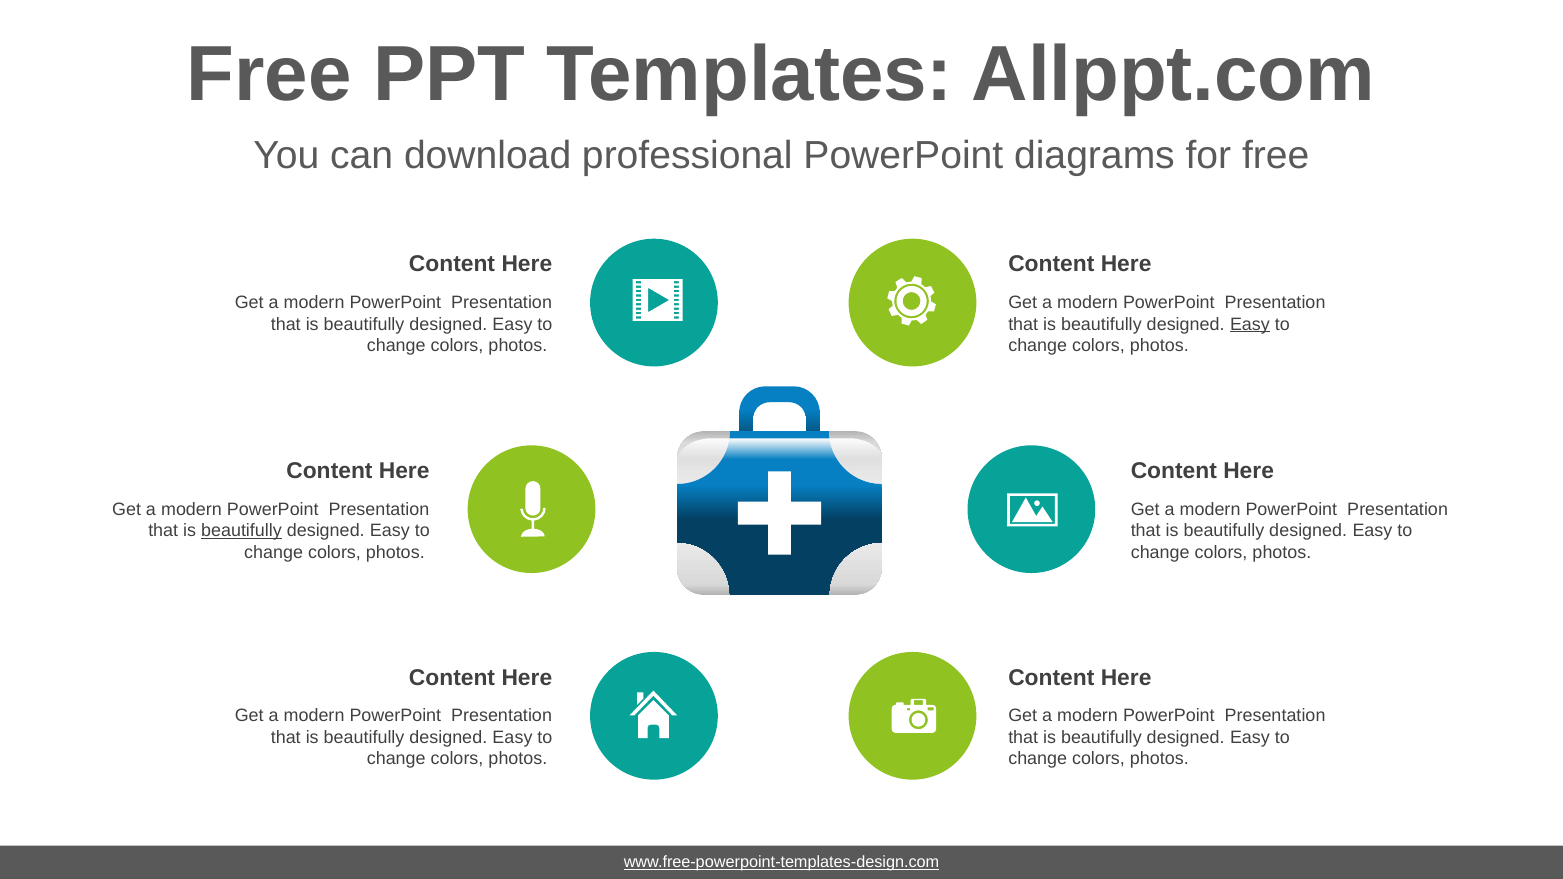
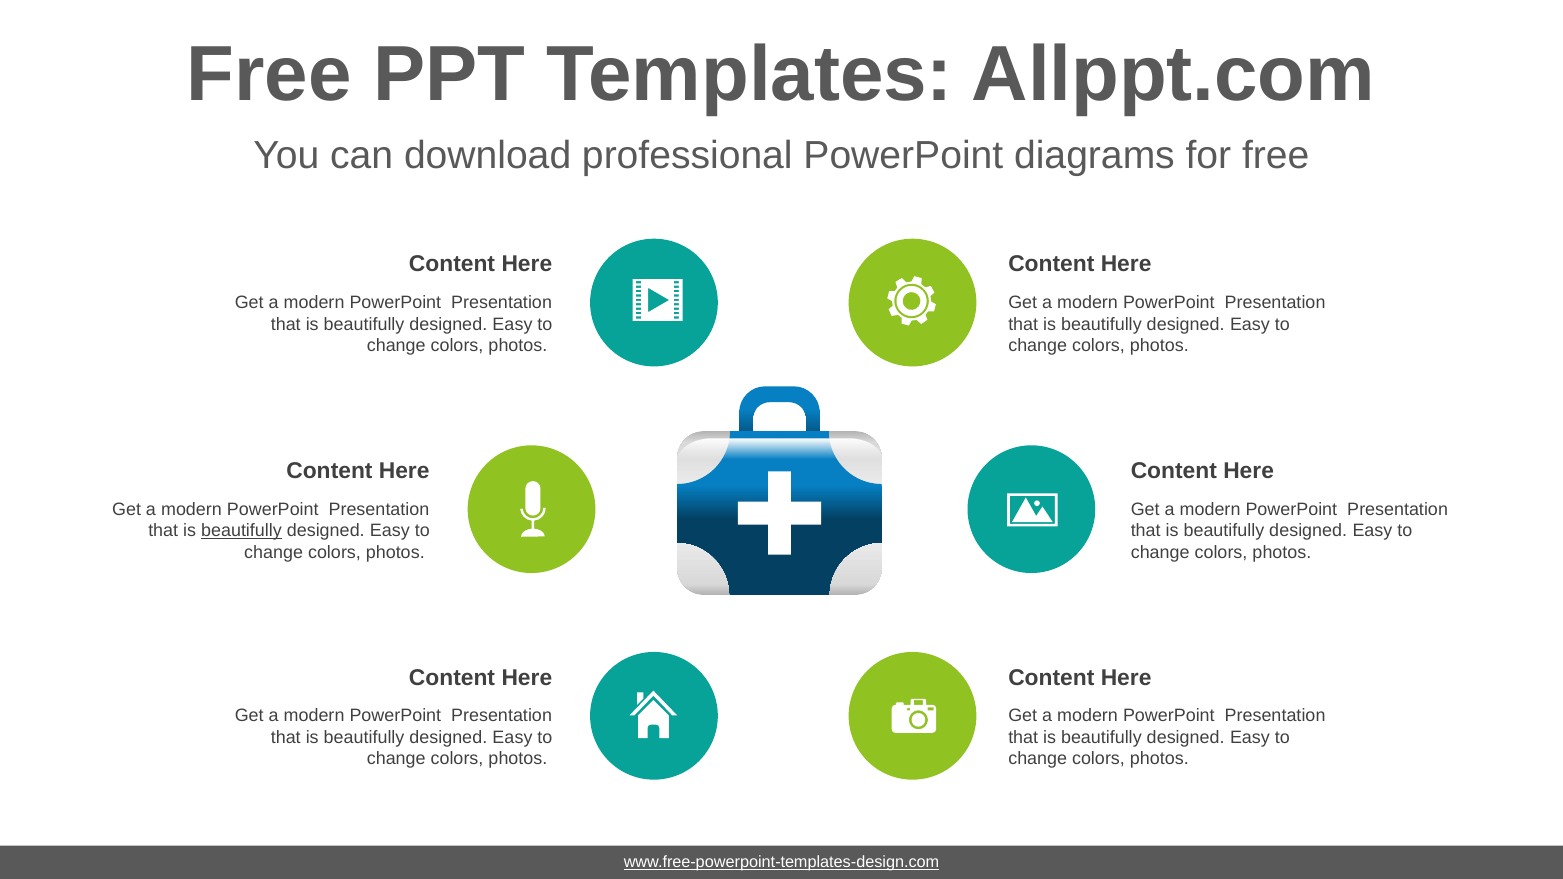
Easy underline: present -> none (1250, 324)
